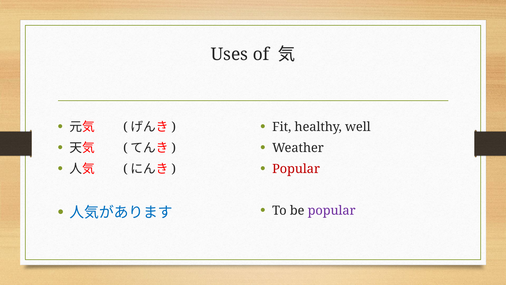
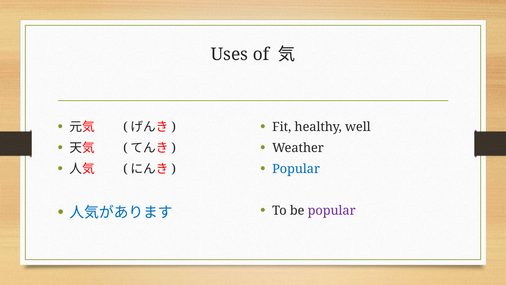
Popular colour: red -> blue (296, 169)
